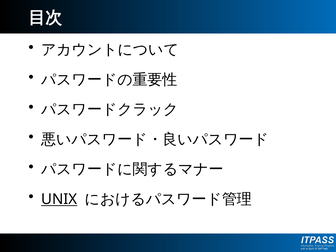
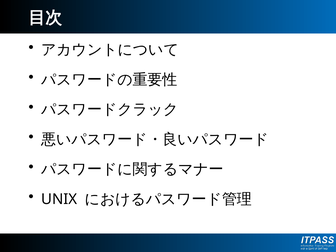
UNIX underline: present -> none (59, 199)
